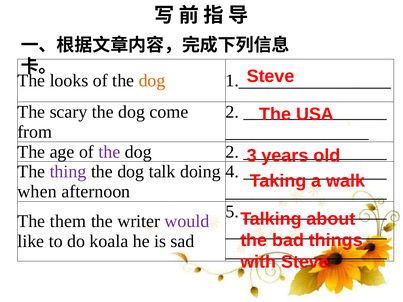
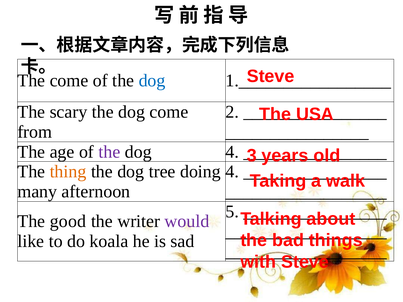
The looks: looks -> come (69, 81)
dog colour: orange -> blue (152, 81)
dog 2: 2 -> 4 (232, 152)
thing colour: purple -> orange (68, 172)
talk: talk -> tree (162, 172)
when: when -> many (37, 192)
them: them -> good (68, 222)
